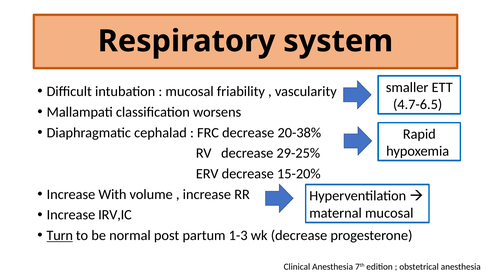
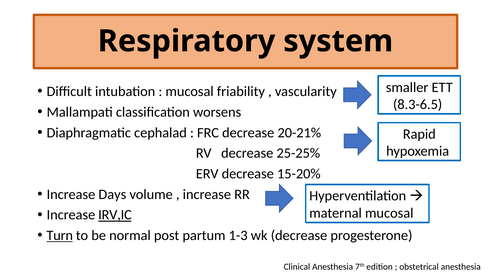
4.7-6.5: 4.7-6.5 -> 8.3-6.5 (418, 105)
20-38%: 20-38% -> 20-21% (299, 133)
29-25%: 29-25% -> 25-25% (298, 153)
With: With -> Days (112, 194)
IRV,IC underline: none -> present (115, 215)
